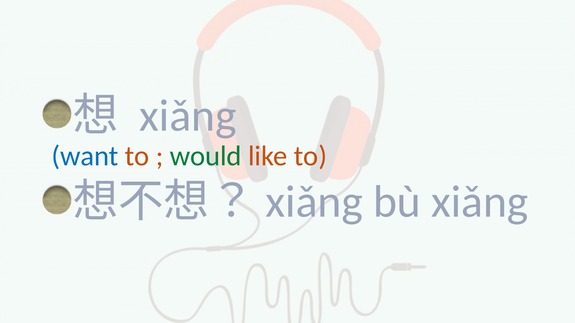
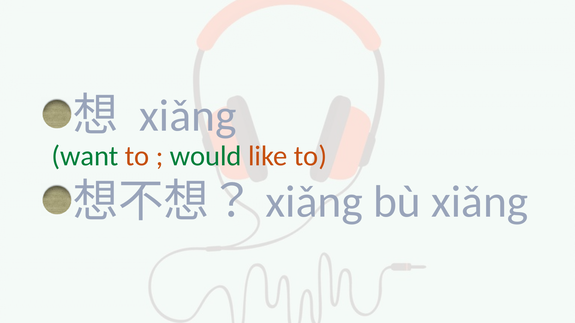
want colour: blue -> green (85, 156)
